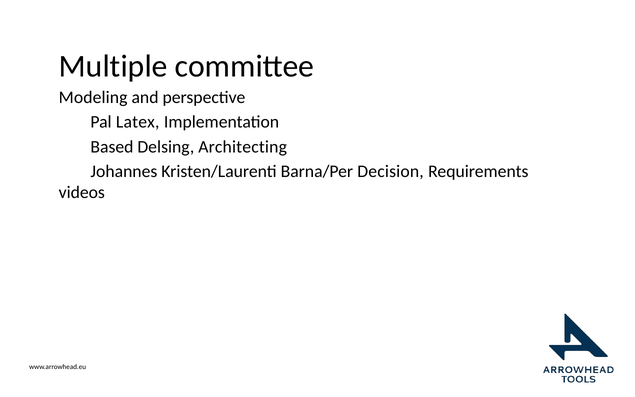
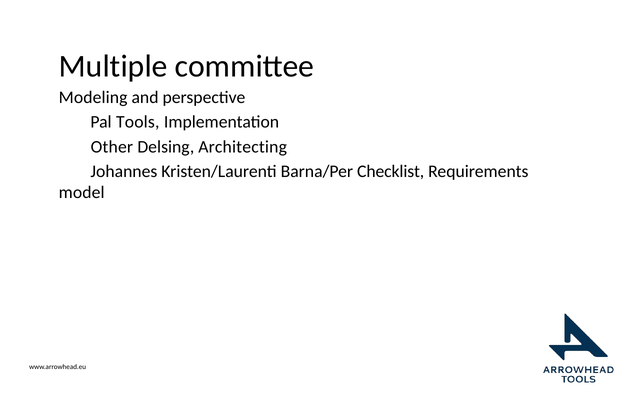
Latex: Latex -> Tools (138, 122)
Based: Based -> Other (112, 147)
Decision: Decision -> Checklist (391, 171)
videos: videos -> model (82, 193)
